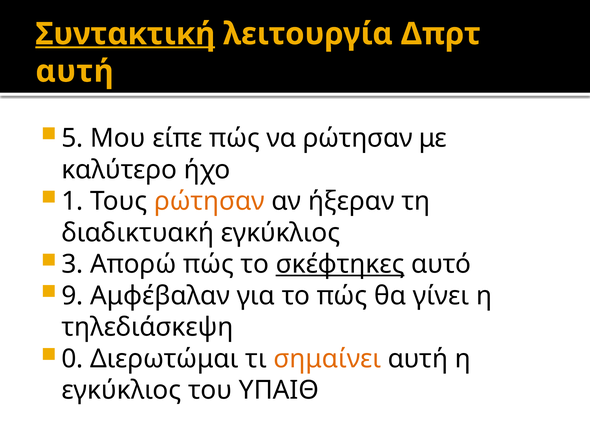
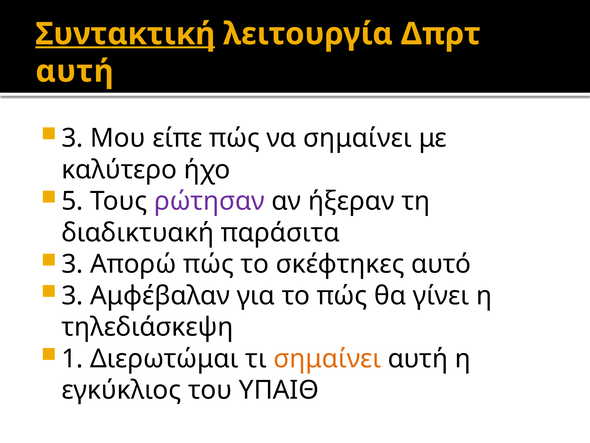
5: 5 -> 3 (72, 138)
να ρώτησαν: ρώτησαν -> σημαίνει (357, 138)
1: 1 -> 5 (72, 201)
ρώτησαν colour: orange -> purple (209, 201)
διαδικτυακή εγκύκλιος: εγκύκλιος -> παράσιτα (280, 232)
σκέφτηκες underline: present -> none (340, 264)
9: 9 -> 3 (72, 295)
0: 0 -> 1 (72, 358)
